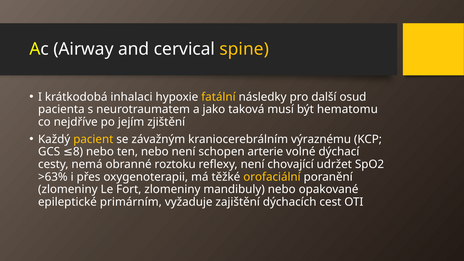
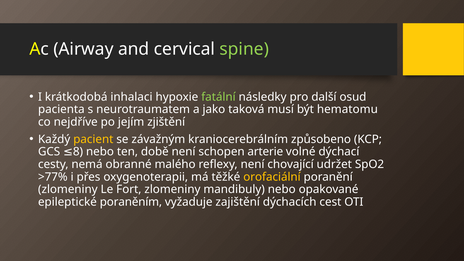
spine colour: yellow -> light green (244, 49)
fatální colour: yellow -> light green (218, 97)
výraznému: výraznému -> způsobeno (321, 139)
ten nebo: nebo -> době (155, 152)
roztoku: roztoku -> malého (175, 164)
>63%: >63% -> >77% (53, 177)
primárním: primárním -> poraněním (131, 202)
